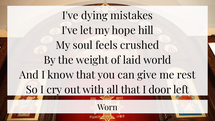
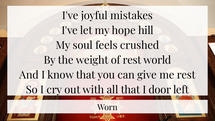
dying: dying -> joyful (94, 16)
of laid: laid -> rest (132, 60)
